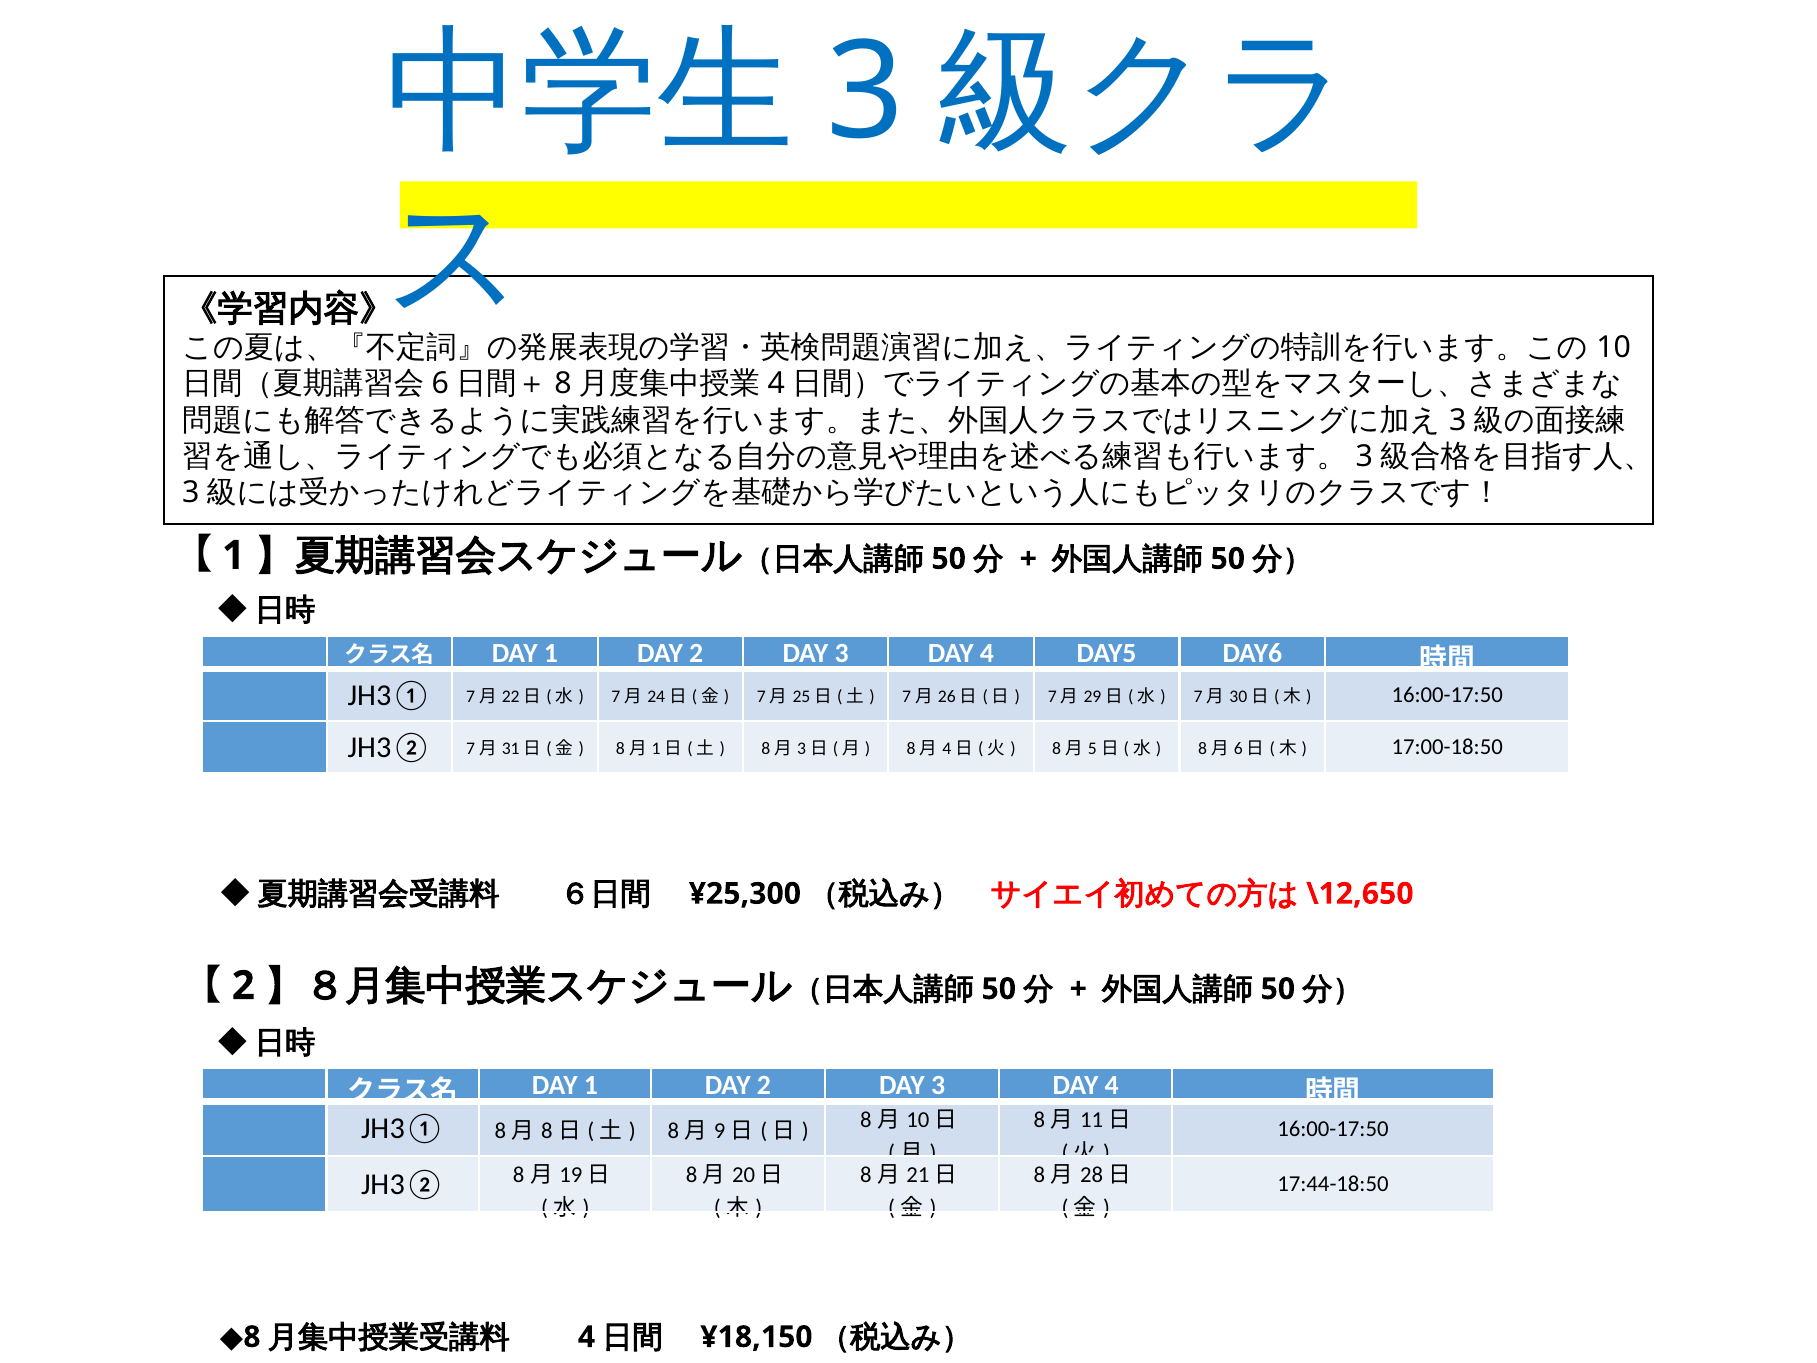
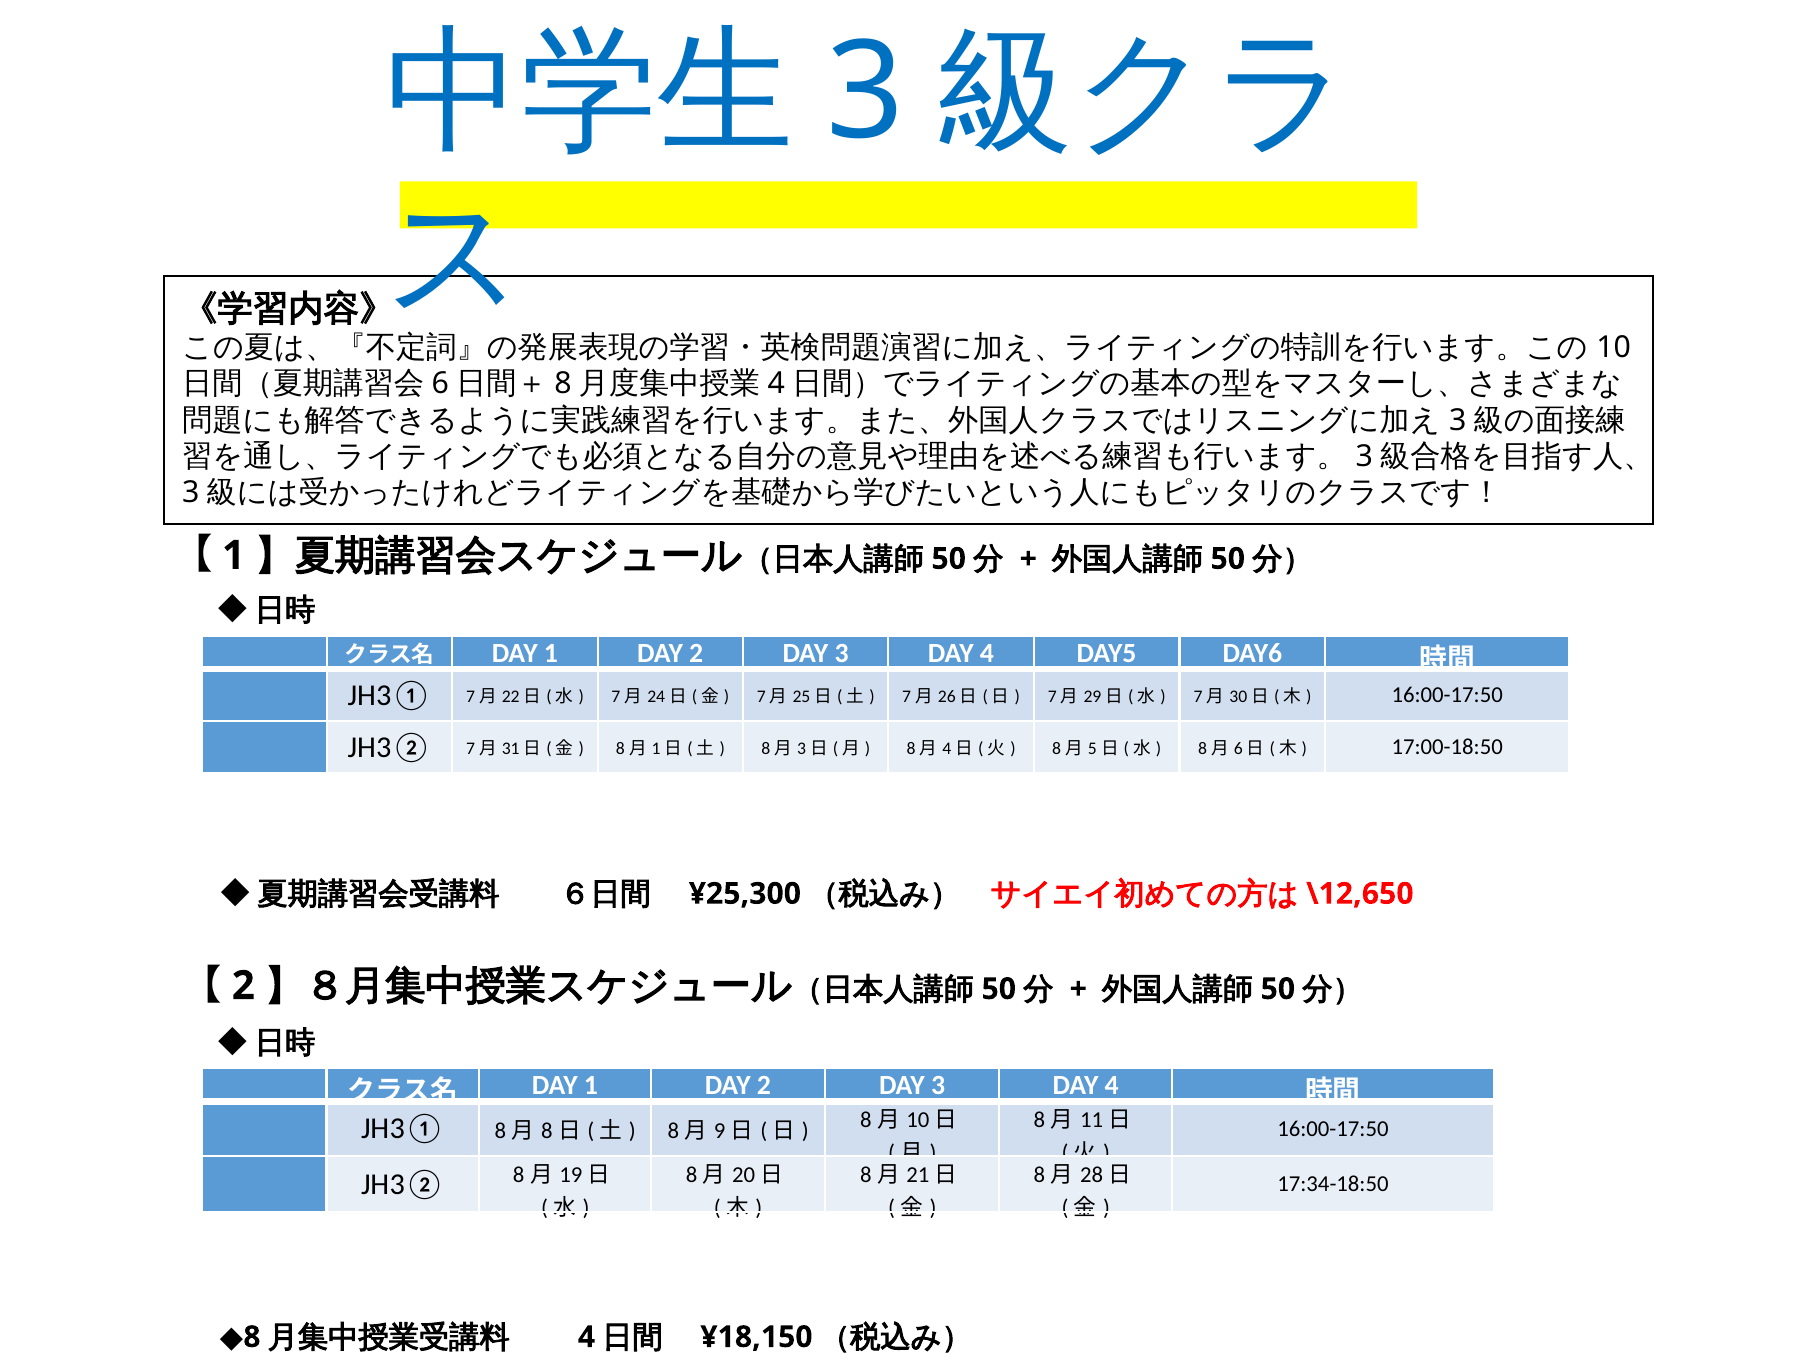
17:44-18:50: 17:44-18:50 -> 17:34-18:50 (1333, 1184)
